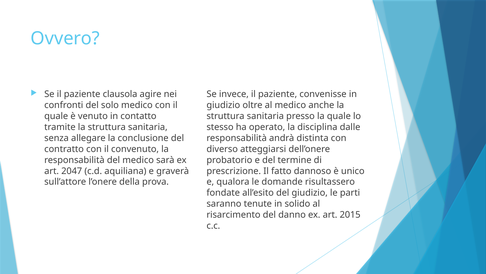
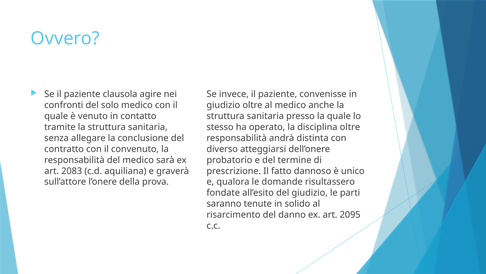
disciplina dalle: dalle -> oltre (350, 127)
2047: 2047 -> 2083 (72, 171)
2015: 2015 -> 2095 (350, 214)
